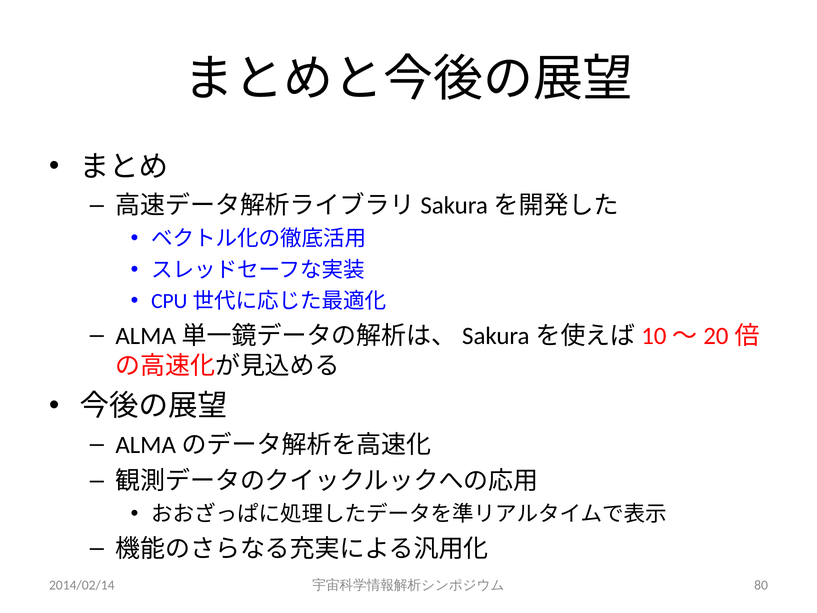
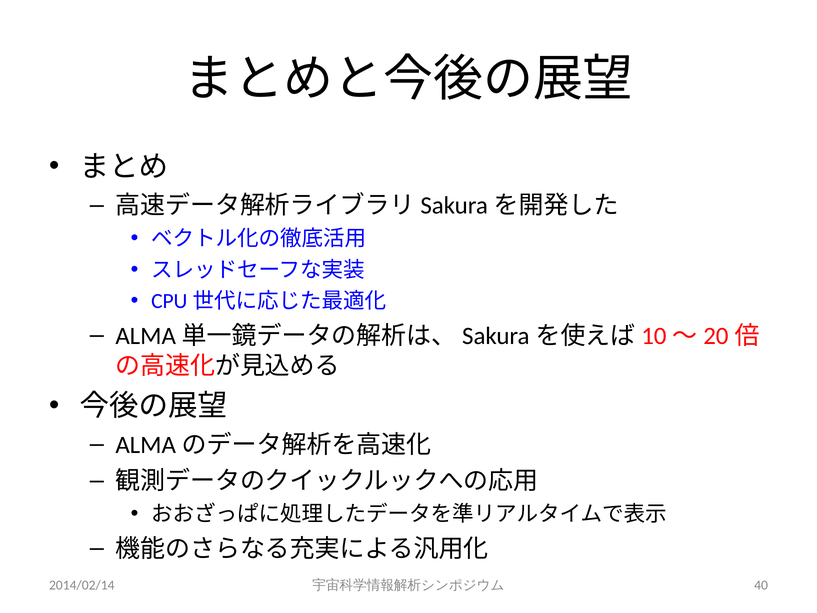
80: 80 -> 40 (761, 585)
